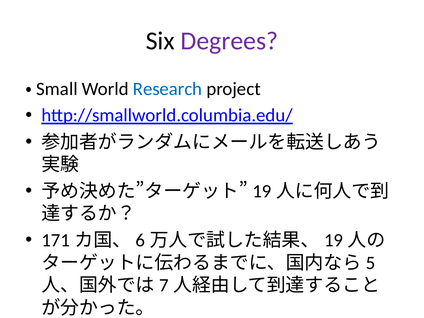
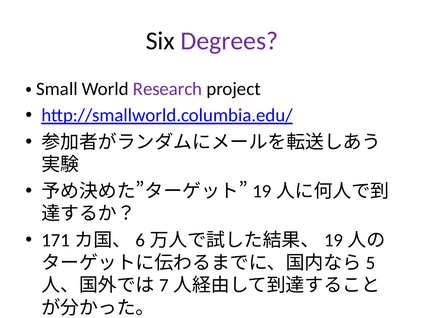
Research colour: blue -> purple (168, 89)
